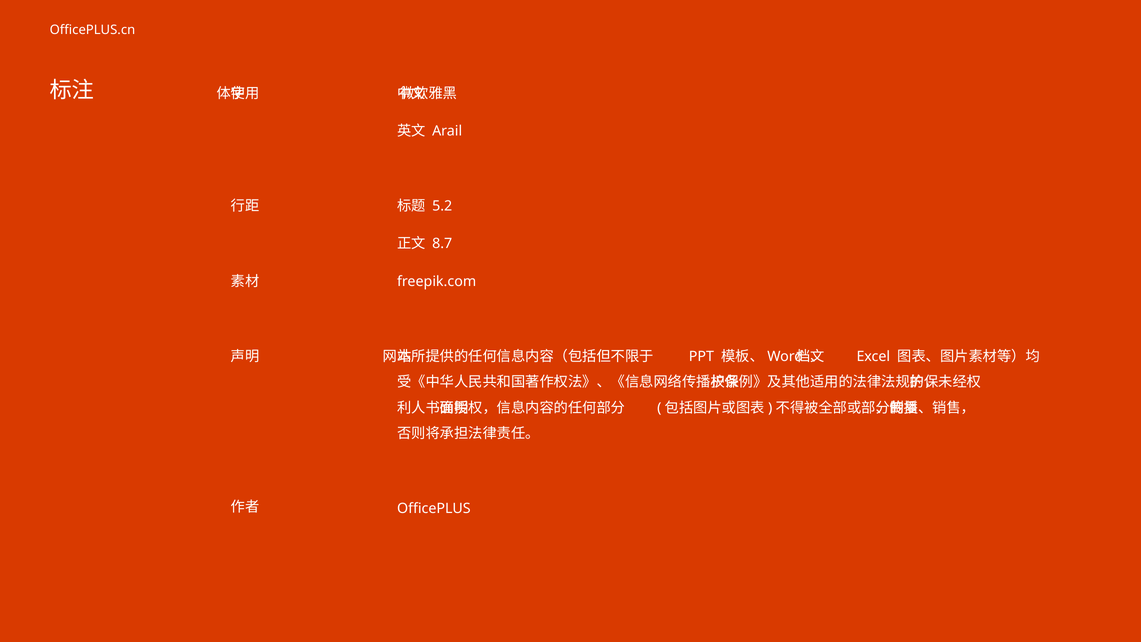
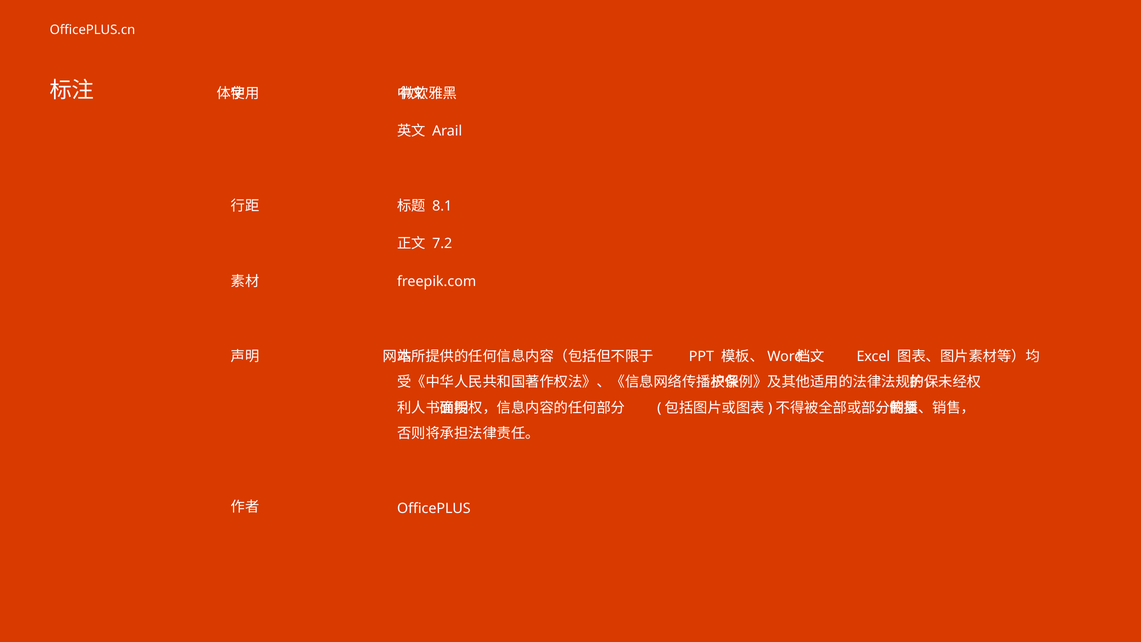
5.2: 5.2 -> 8.1 (442, 206)
8.7: 8.7 -> 7.2 (442, 244)
